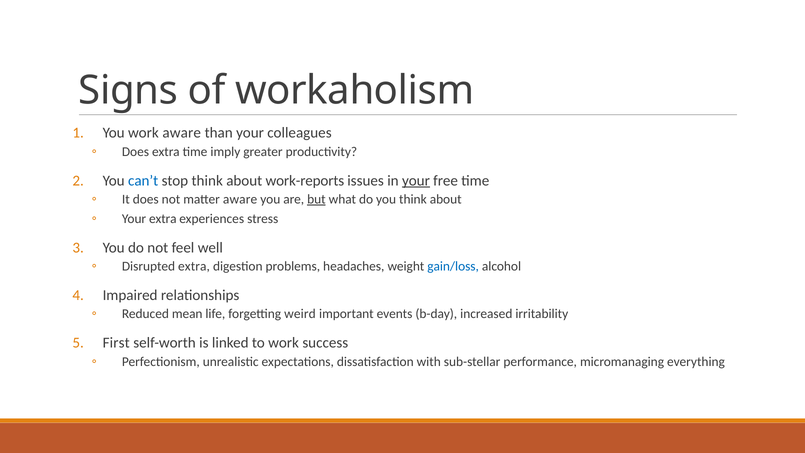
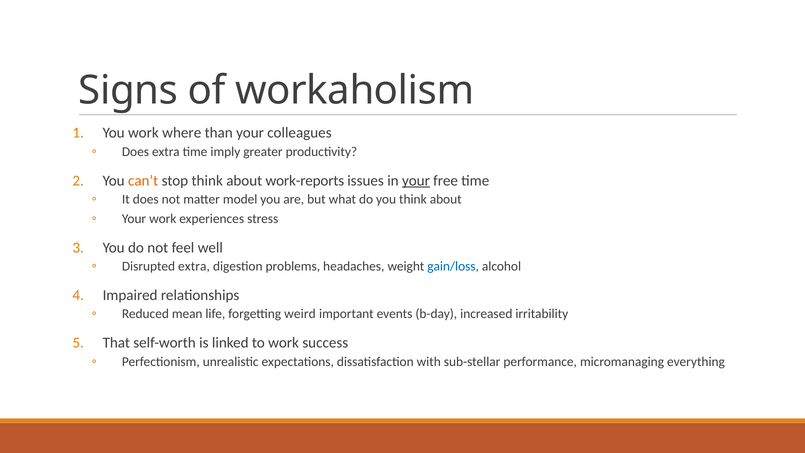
work aware: aware -> where (182, 133)
can’t colour: blue -> orange (143, 181)
matter aware: aware -> model (240, 199)
but underline: present -> none (316, 199)
Your extra: extra -> work (163, 219)
First: First -> That (116, 343)
